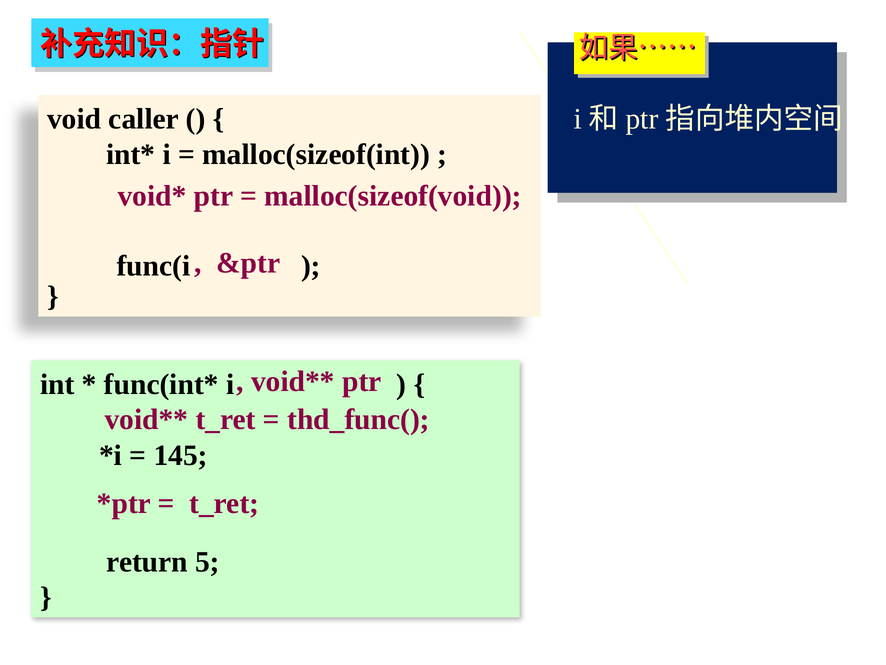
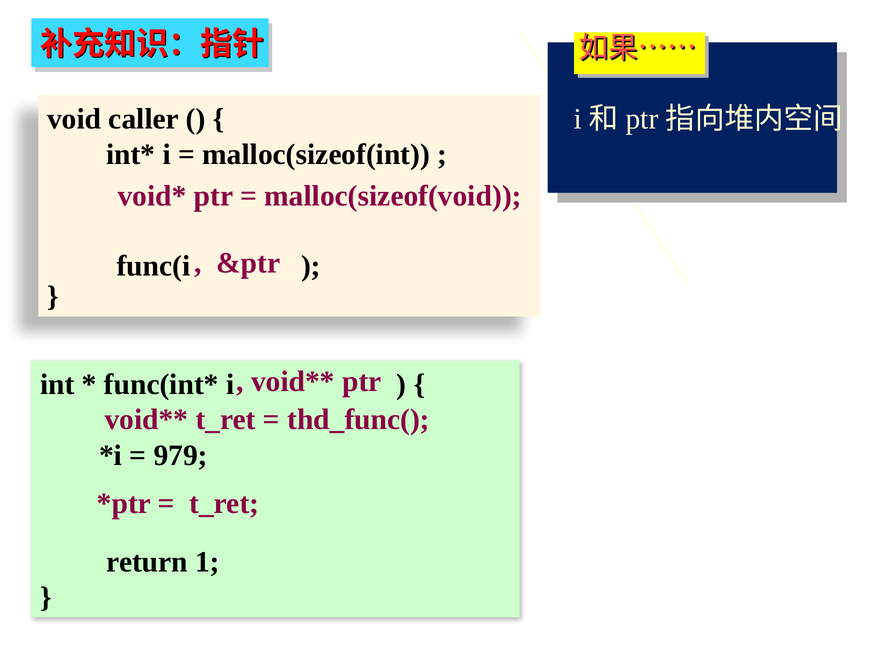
145: 145 -> 979 (181, 455)
5: 5 -> 1 (207, 561)
